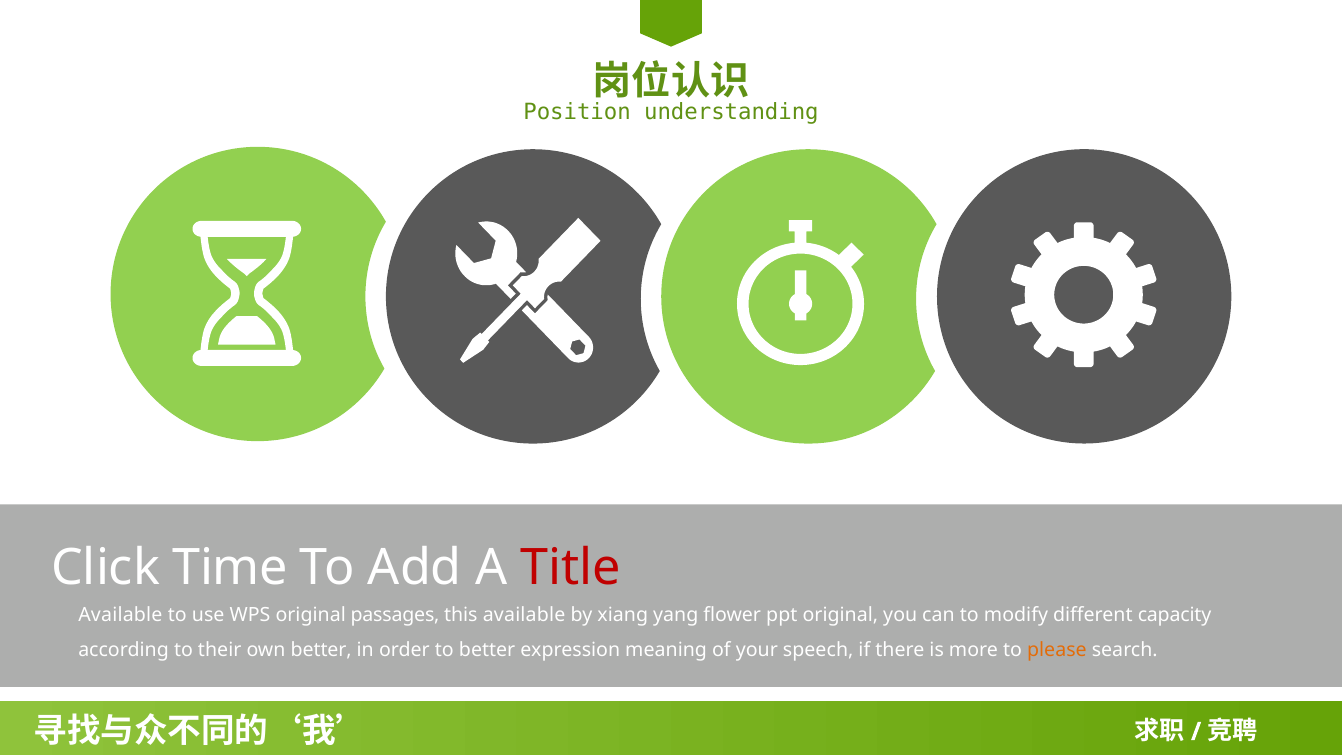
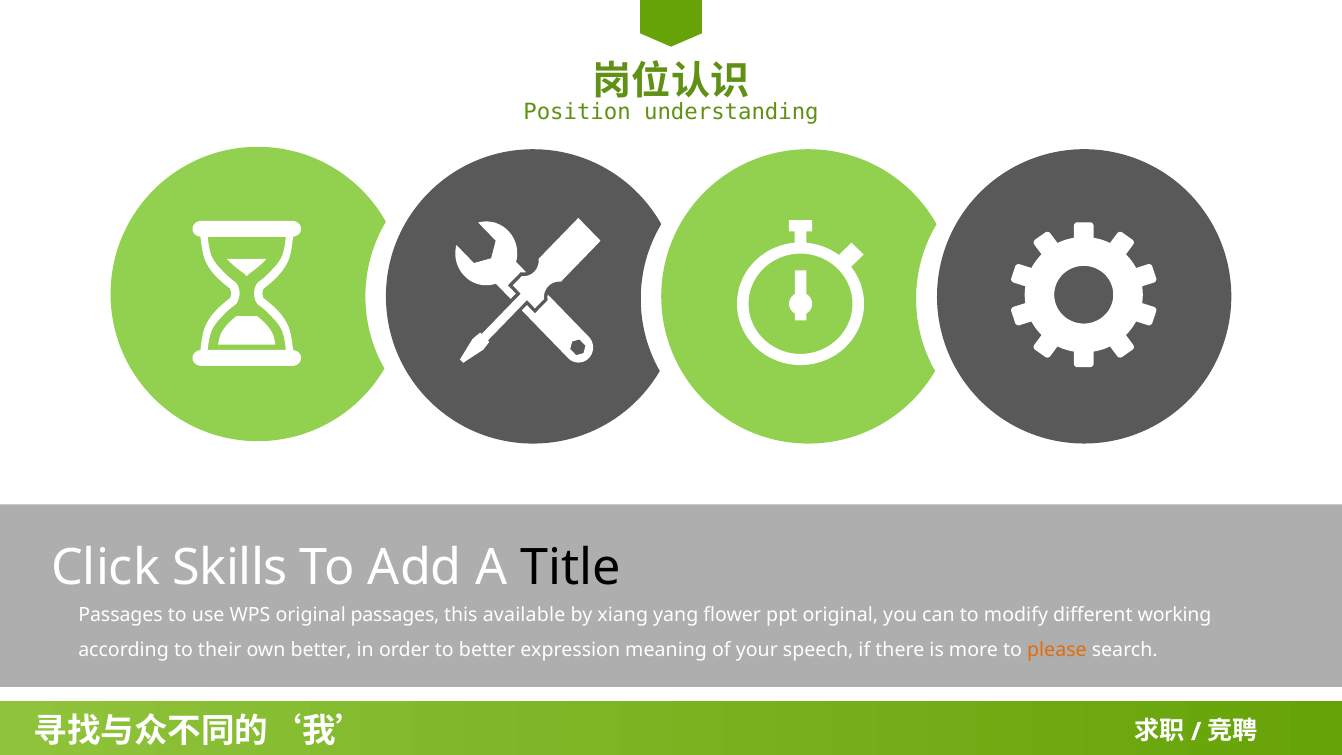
Time: Time -> Skills (230, 567)
Title colour: red -> black (570, 567)
Available: Available -> Passages (121, 615)
capacity: capacity -> working (1175, 615)
